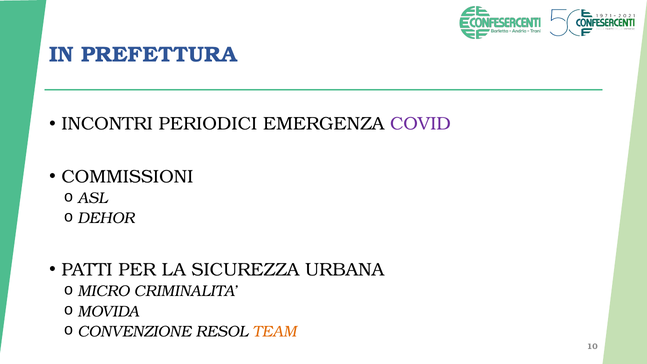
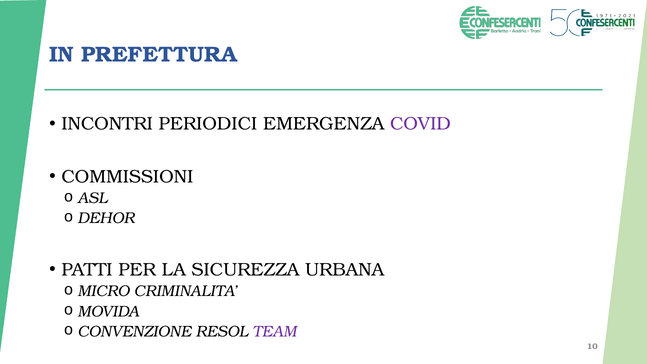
TEAM colour: orange -> purple (275, 331)
